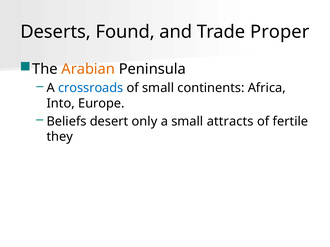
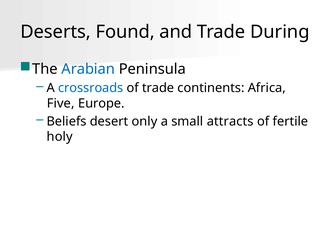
Proper: Proper -> During (280, 32)
Arabian colour: orange -> blue (88, 69)
of small: small -> trade (158, 88)
Into: Into -> Five (61, 104)
they: they -> holy (60, 137)
